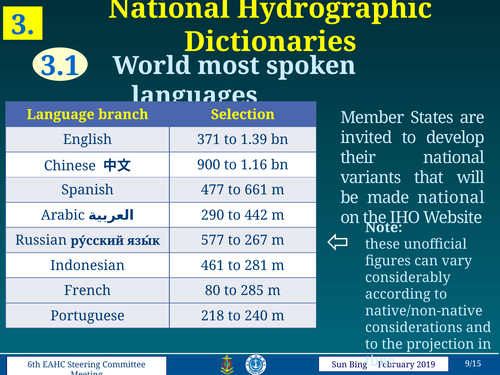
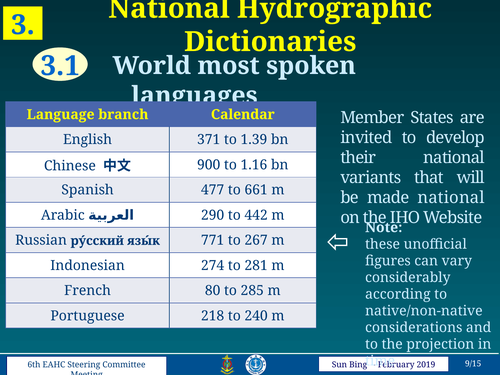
Selection: Selection -> Calendar (243, 115)
577: 577 -> 771 (213, 240)
461: 461 -> 274 (213, 265)
